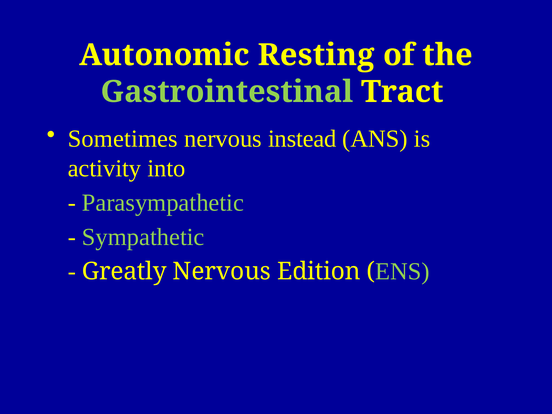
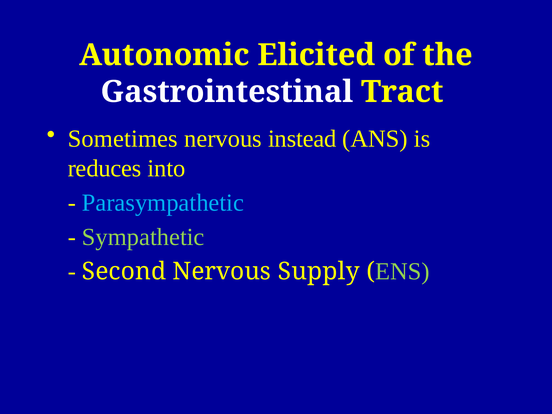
Resting: Resting -> Elicited (316, 55)
Gastrointestinal colour: light green -> white (227, 92)
activity: activity -> reduces (105, 168)
Parasympathetic colour: light green -> light blue (163, 203)
Greatly: Greatly -> Second (124, 271)
Edition: Edition -> Supply (319, 271)
